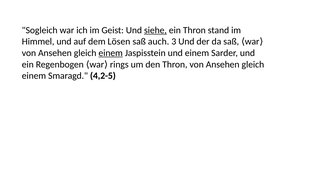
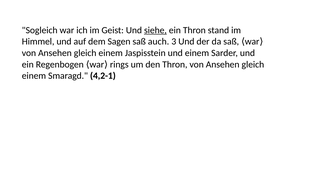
Lösen: Lösen -> Sagen (119, 42)
einem underline: present -> none (111, 53)
4,2-5: 4,2-5 -> 4,2-1 (103, 76)
